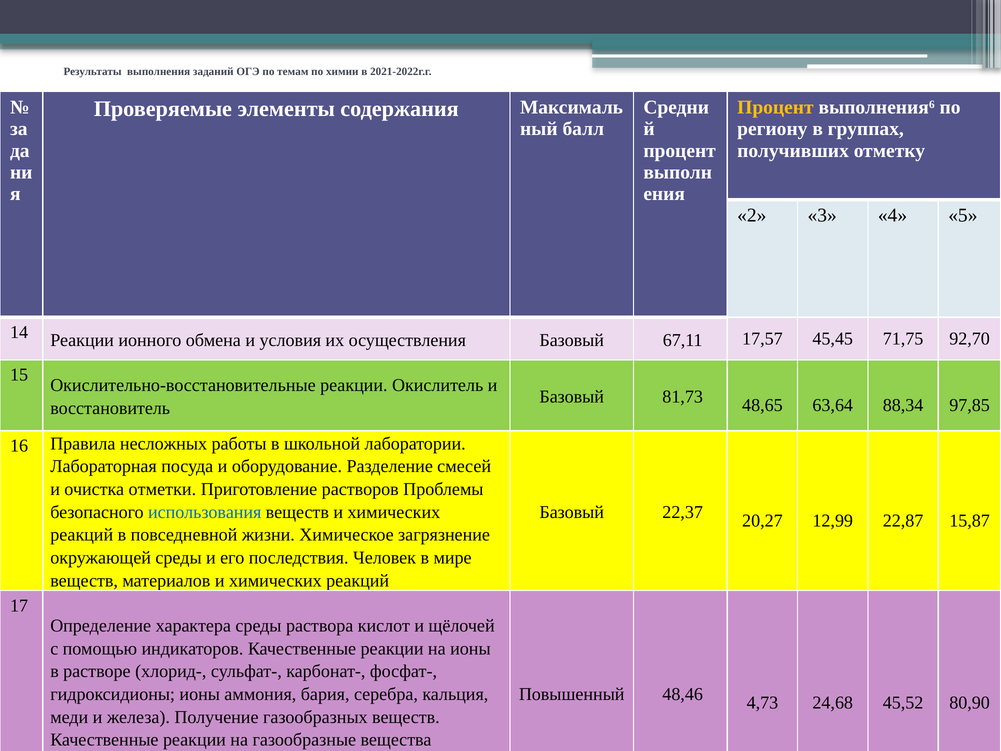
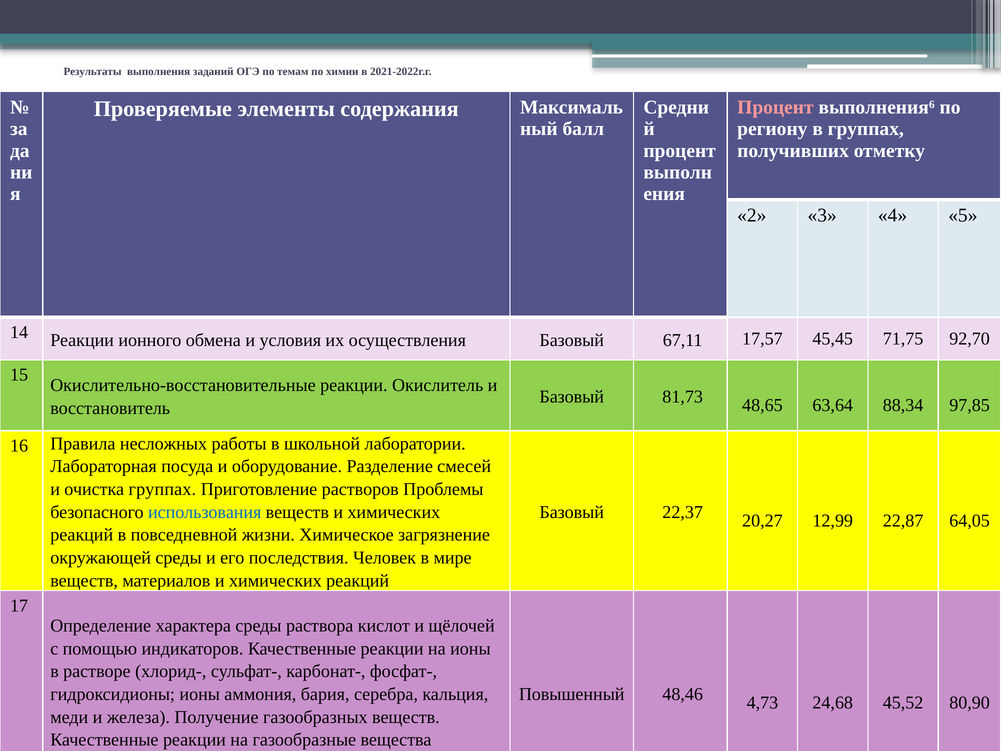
Процент colour: yellow -> pink (775, 108)
очистка отметки: отметки -> группах (162, 489)
15,87: 15,87 -> 64,05 (970, 520)
